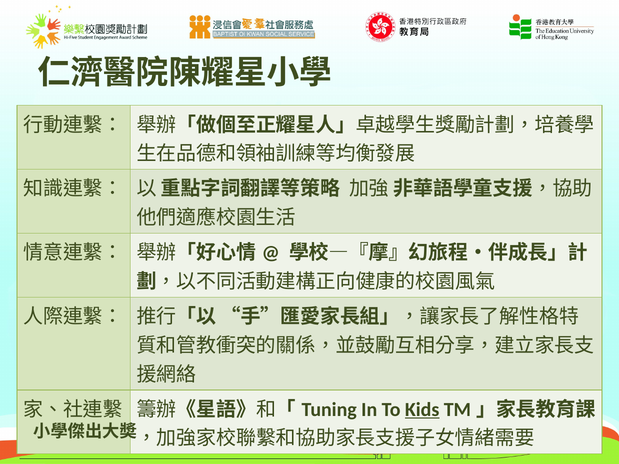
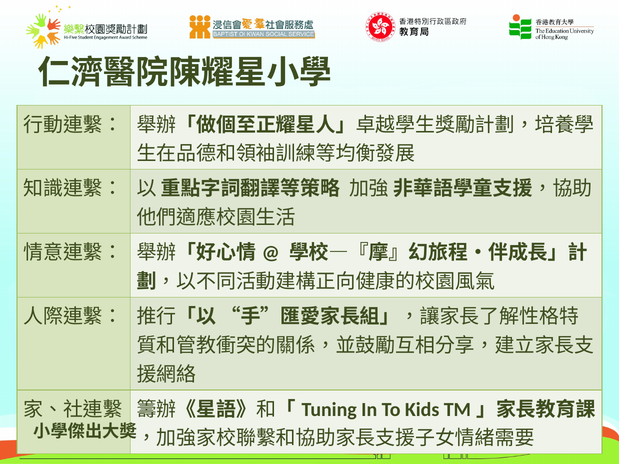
Kids underline: present -> none (422, 410)
